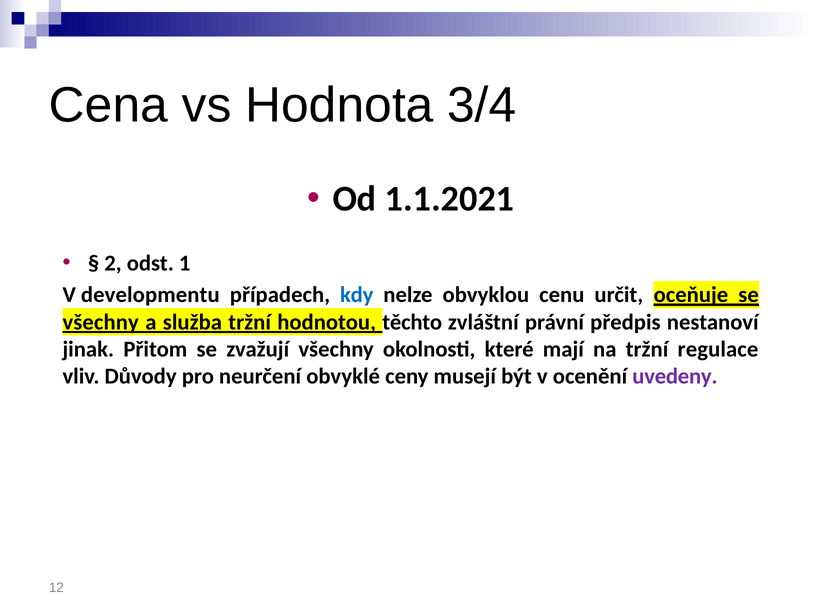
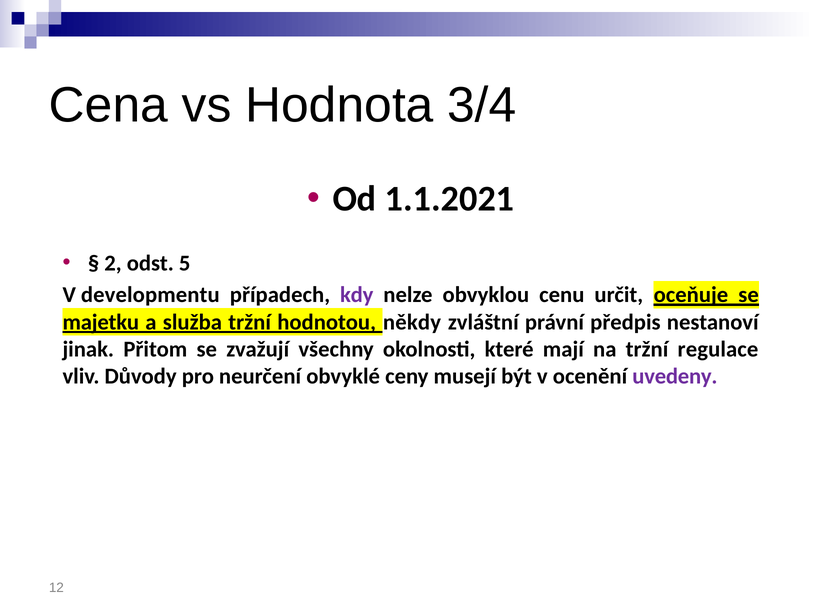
1: 1 -> 5 (185, 263)
kdy colour: blue -> purple (357, 295)
všechny: všechny -> majetku (101, 322)
těchto: těchto -> někdy (412, 322)
